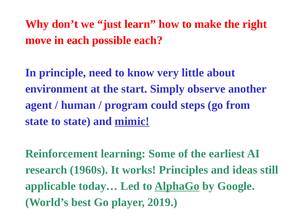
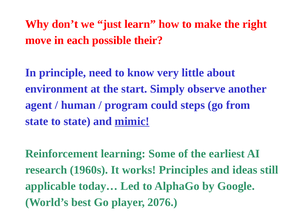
possible each: each -> their (148, 40)
AlphaGo underline: present -> none (177, 186)
2019: 2019 -> 2076 (162, 202)
